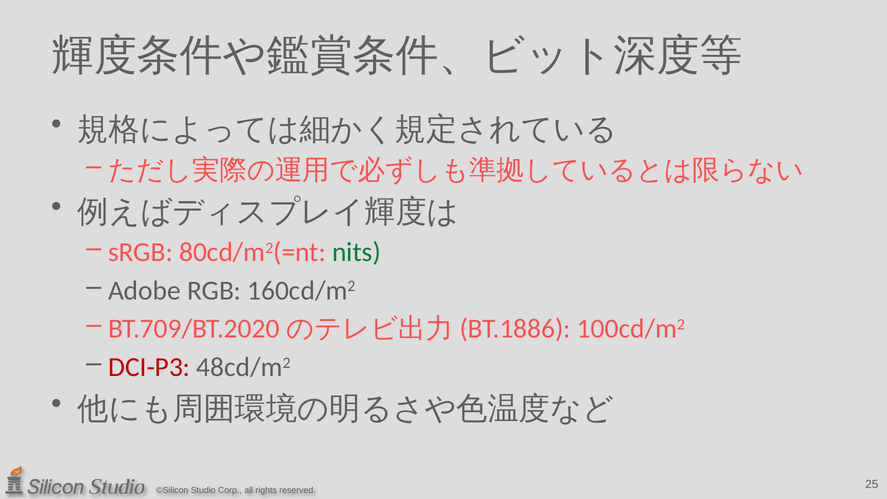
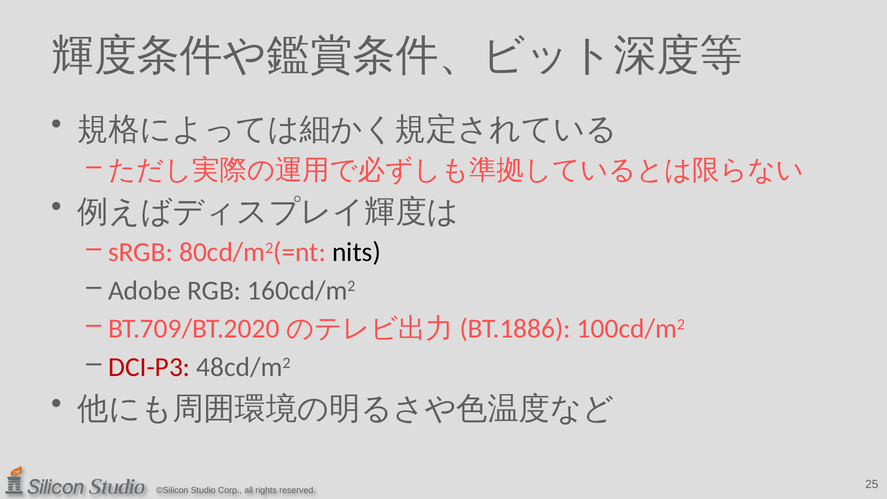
nits colour: green -> black (356, 252)
